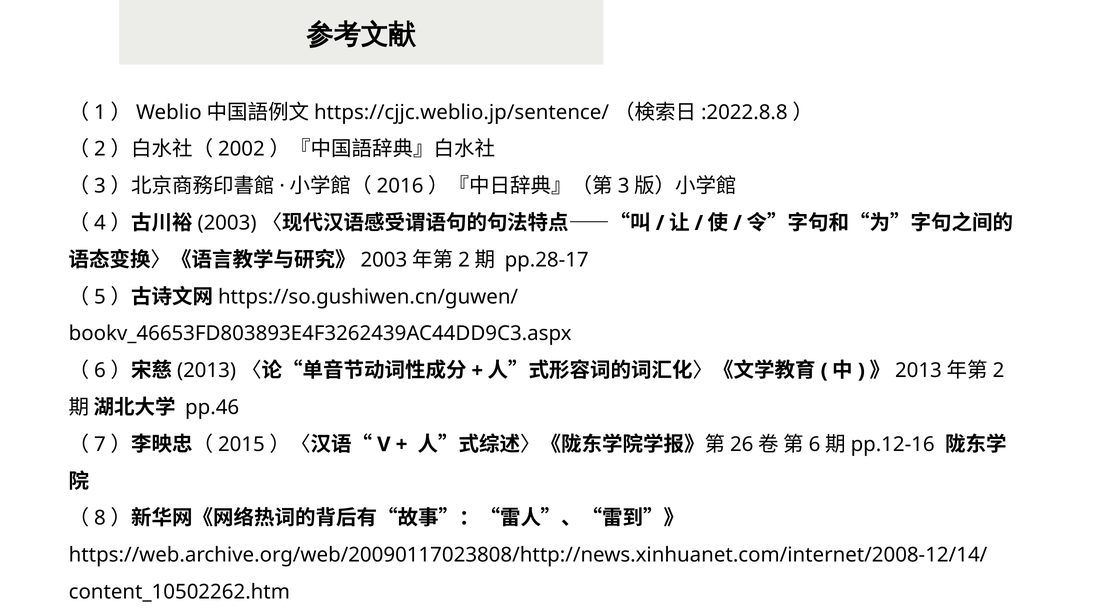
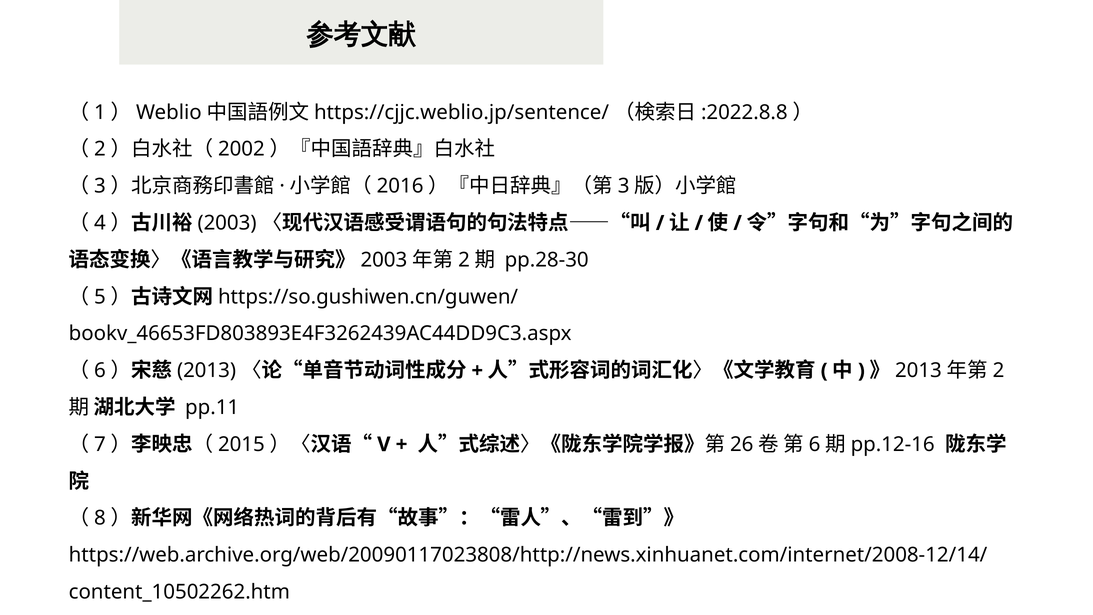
pp.28-17: pp.28-17 -> pp.28-30 (547, 260)
pp.46: pp.46 -> pp.11 (212, 407)
